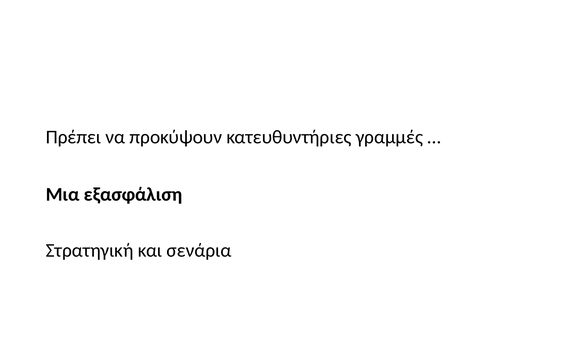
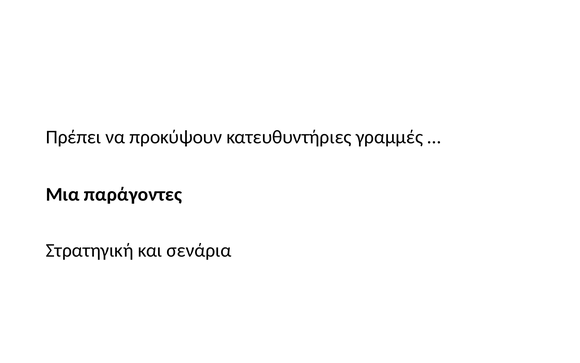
εξασφάλιση: εξασφάλιση -> παράγοντες (133, 194)
